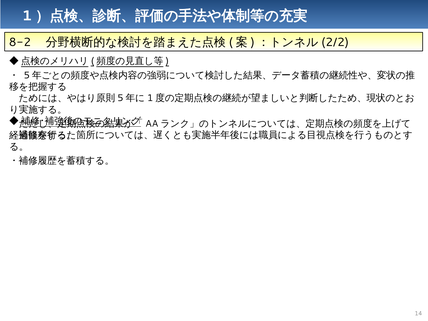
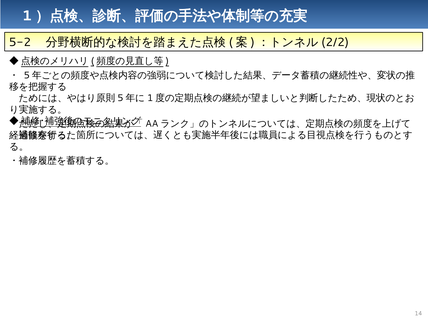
8-2: 8-2 -> 5-2 (20, 42)
